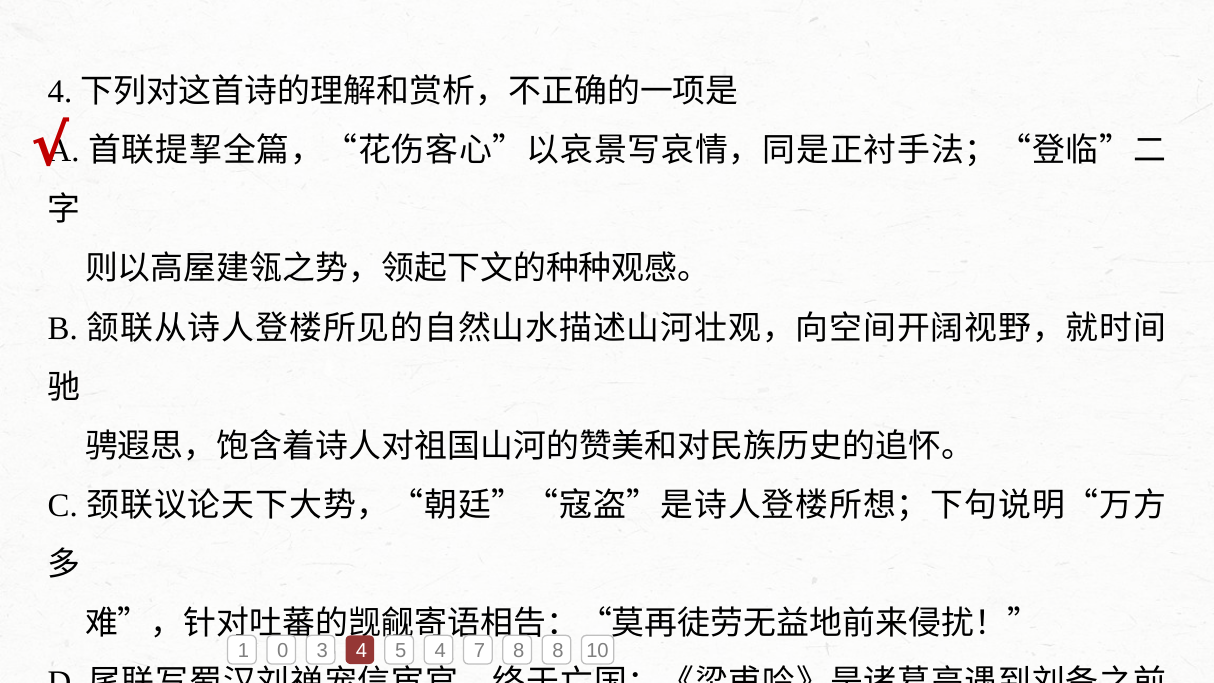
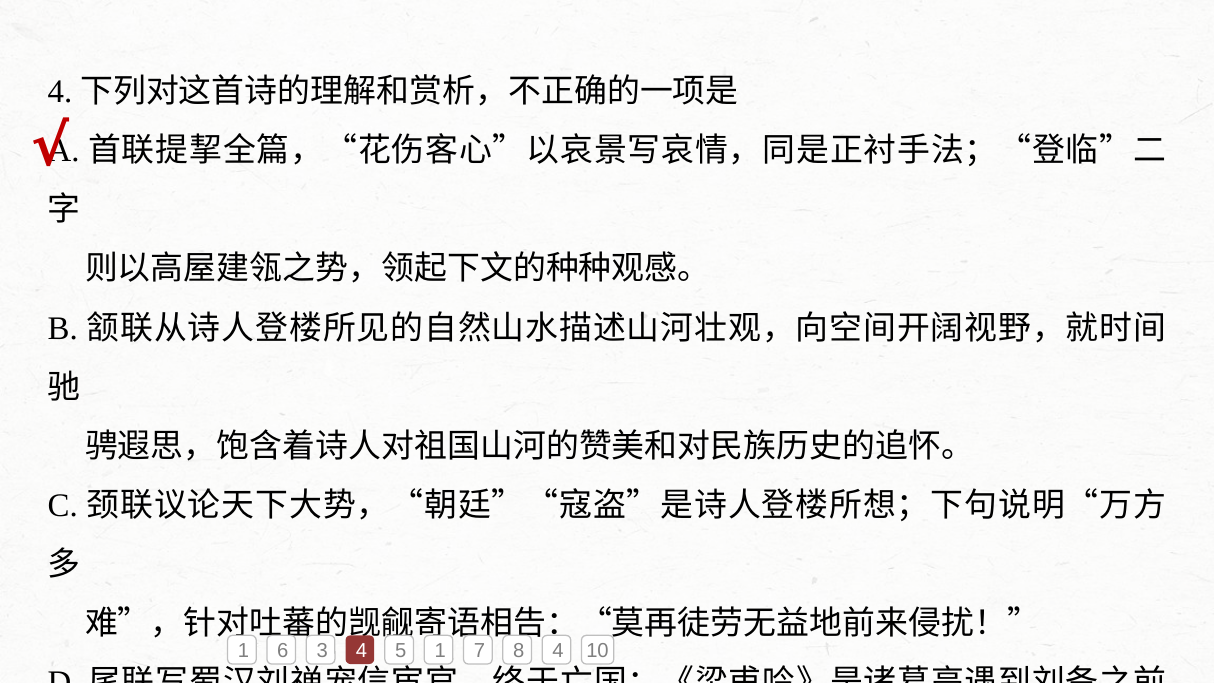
0: 0 -> 6 (283, 651)
5 4: 4 -> 1 (440, 651)
8 8: 8 -> 4 (558, 651)
